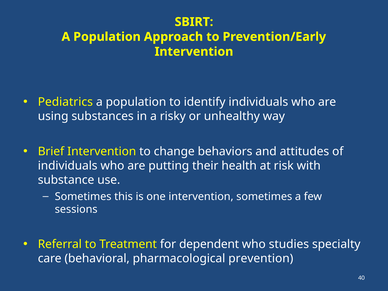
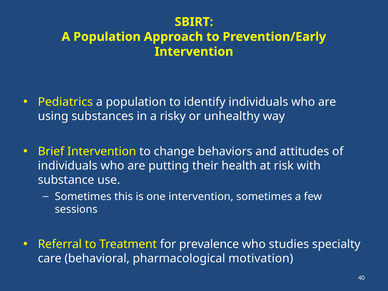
dependent: dependent -> prevalence (209, 244)
prevention: prevention -> motivation (261, 258)
